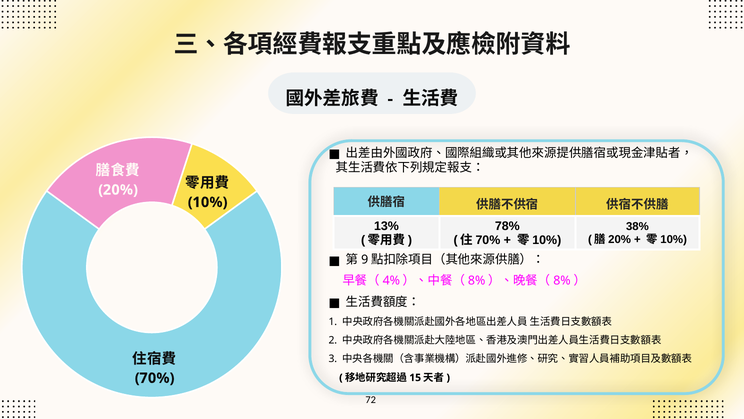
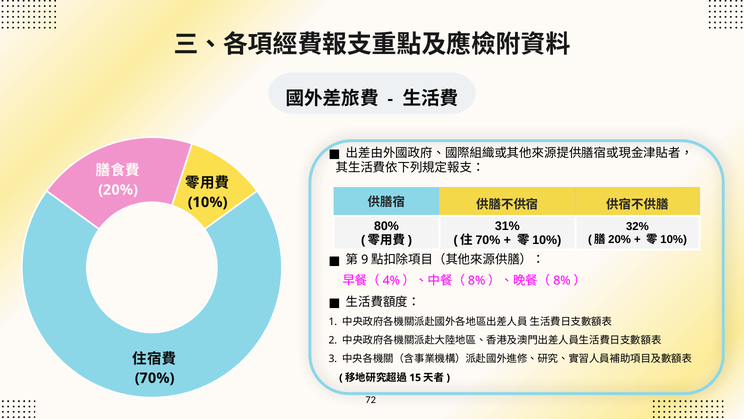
13%: 13% -> 80% (386, 226)
78%: 78% -> 31% (507, 226)
38%: 38% -> 32% (637, 226)
